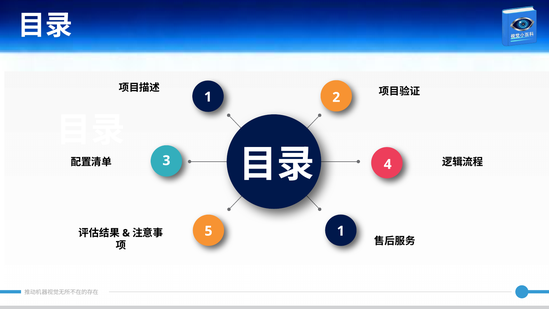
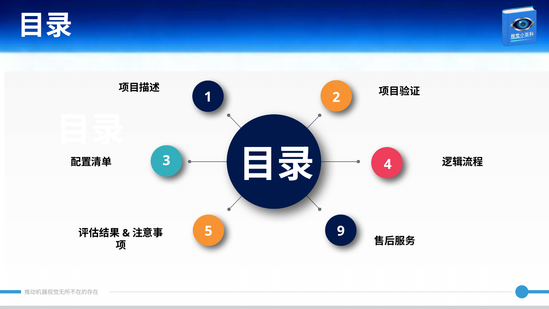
5 1: 1 -> 9 (341, 231)
